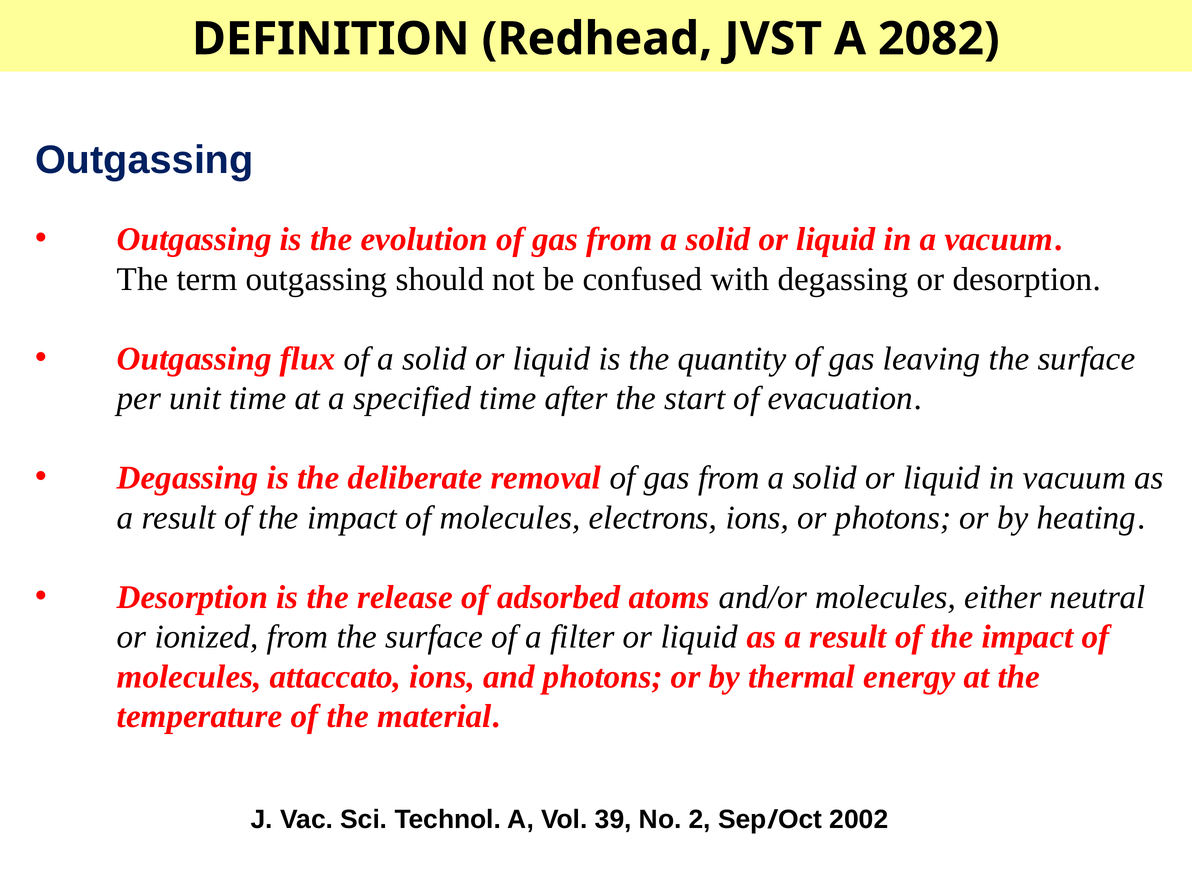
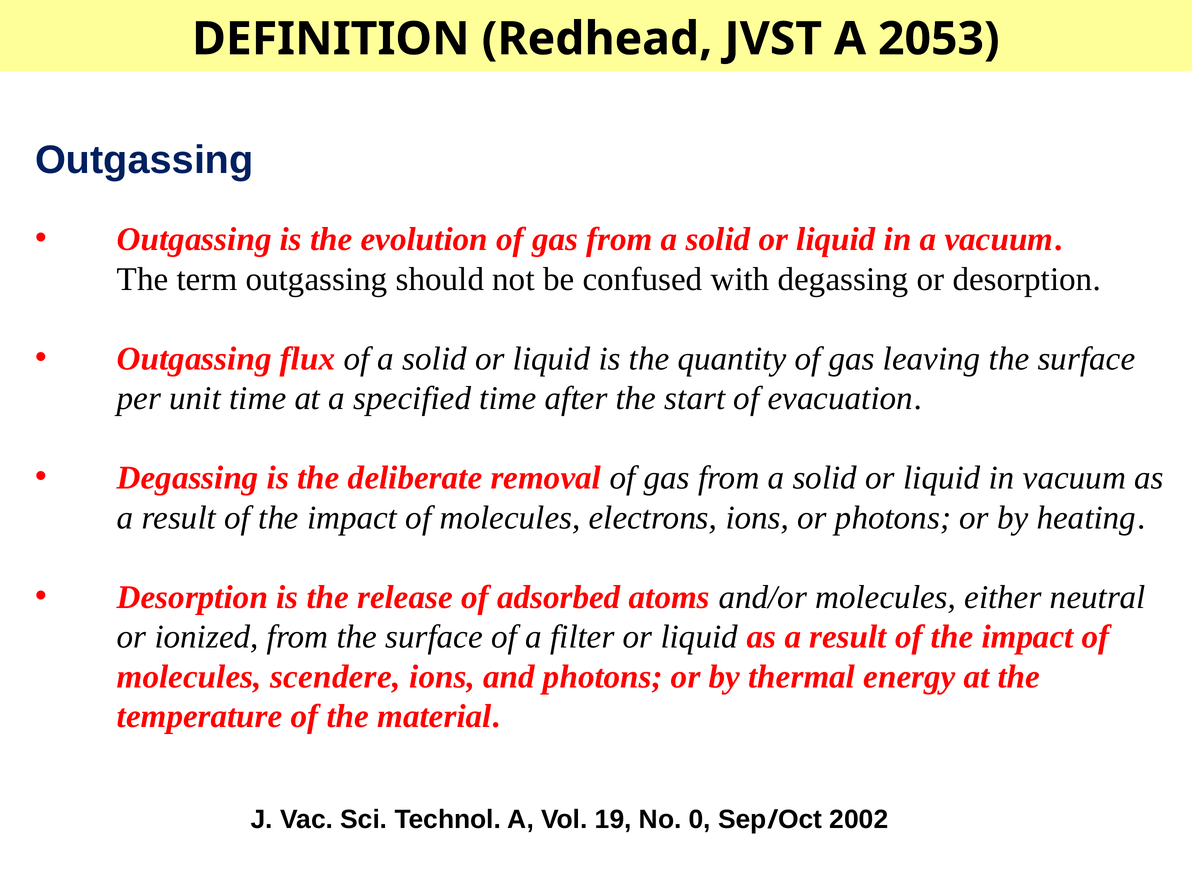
2082: 2082 -> 2053 (939, 39)
attaccato: attaccato -> scendere (335, 677)
39: 39 -> 19 (613, 820)
2: 2 -> 0 (700, 820)
